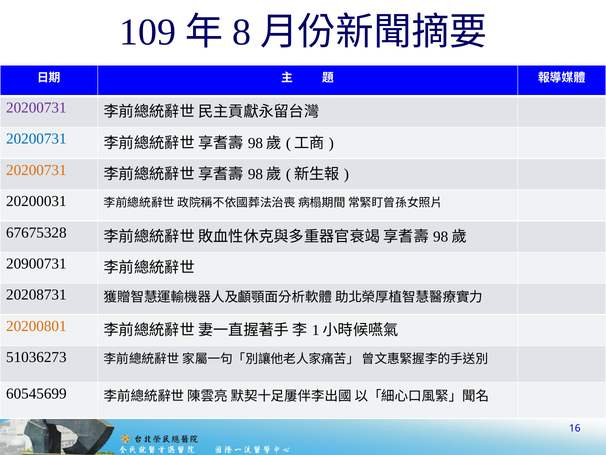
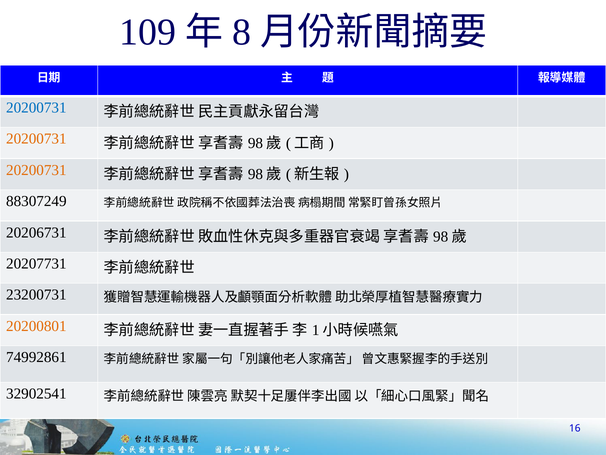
20200731 colour: purple -> blue (36, 108)
20200731 colour: blue -> orange (36, 139)
20200031: 20200031 -> 88307249 (36, 201)
67675328: 67675328 -> 20206731 (36, 232)
20900731: 20900731 -> 20207731 (36, 263)
20208731: 20208731 -> 23200731 (36, 295)
51036273: 51036273 -> 74992861 (36, 357)
60545699: 60545699 -> 32902541 (36, 393)
